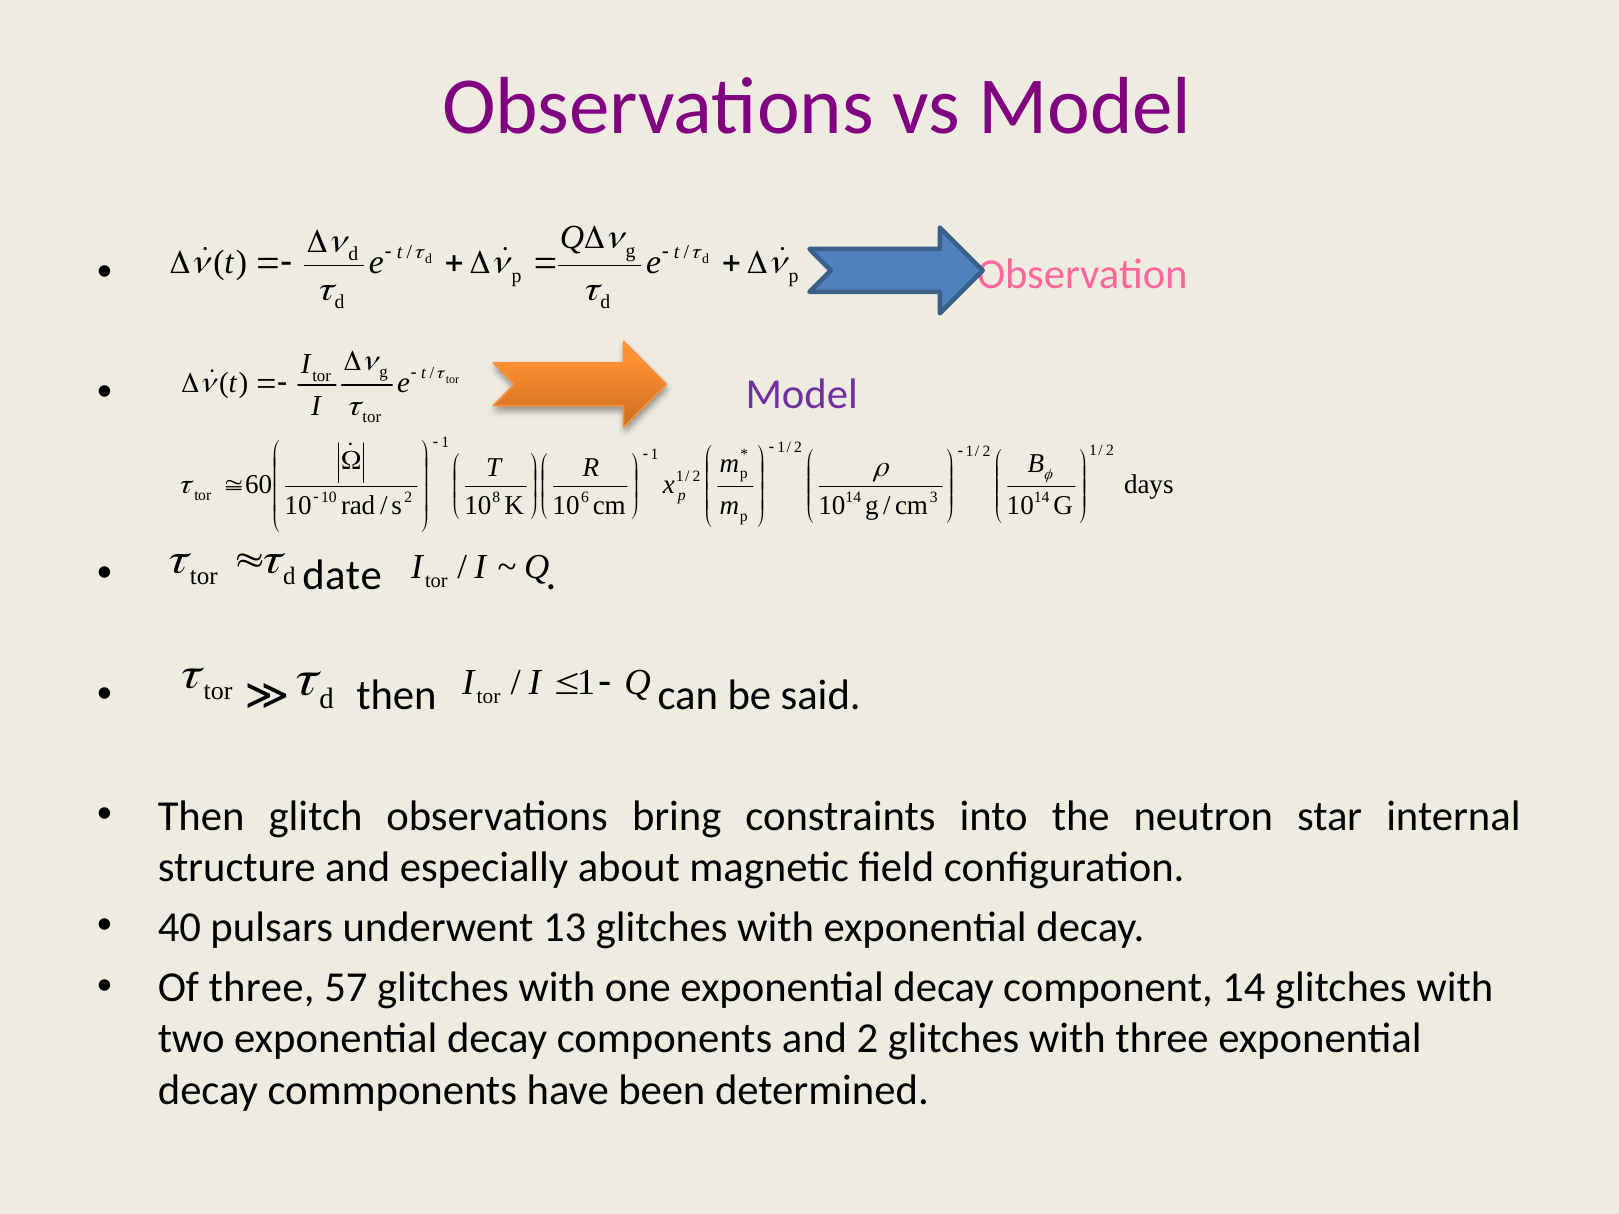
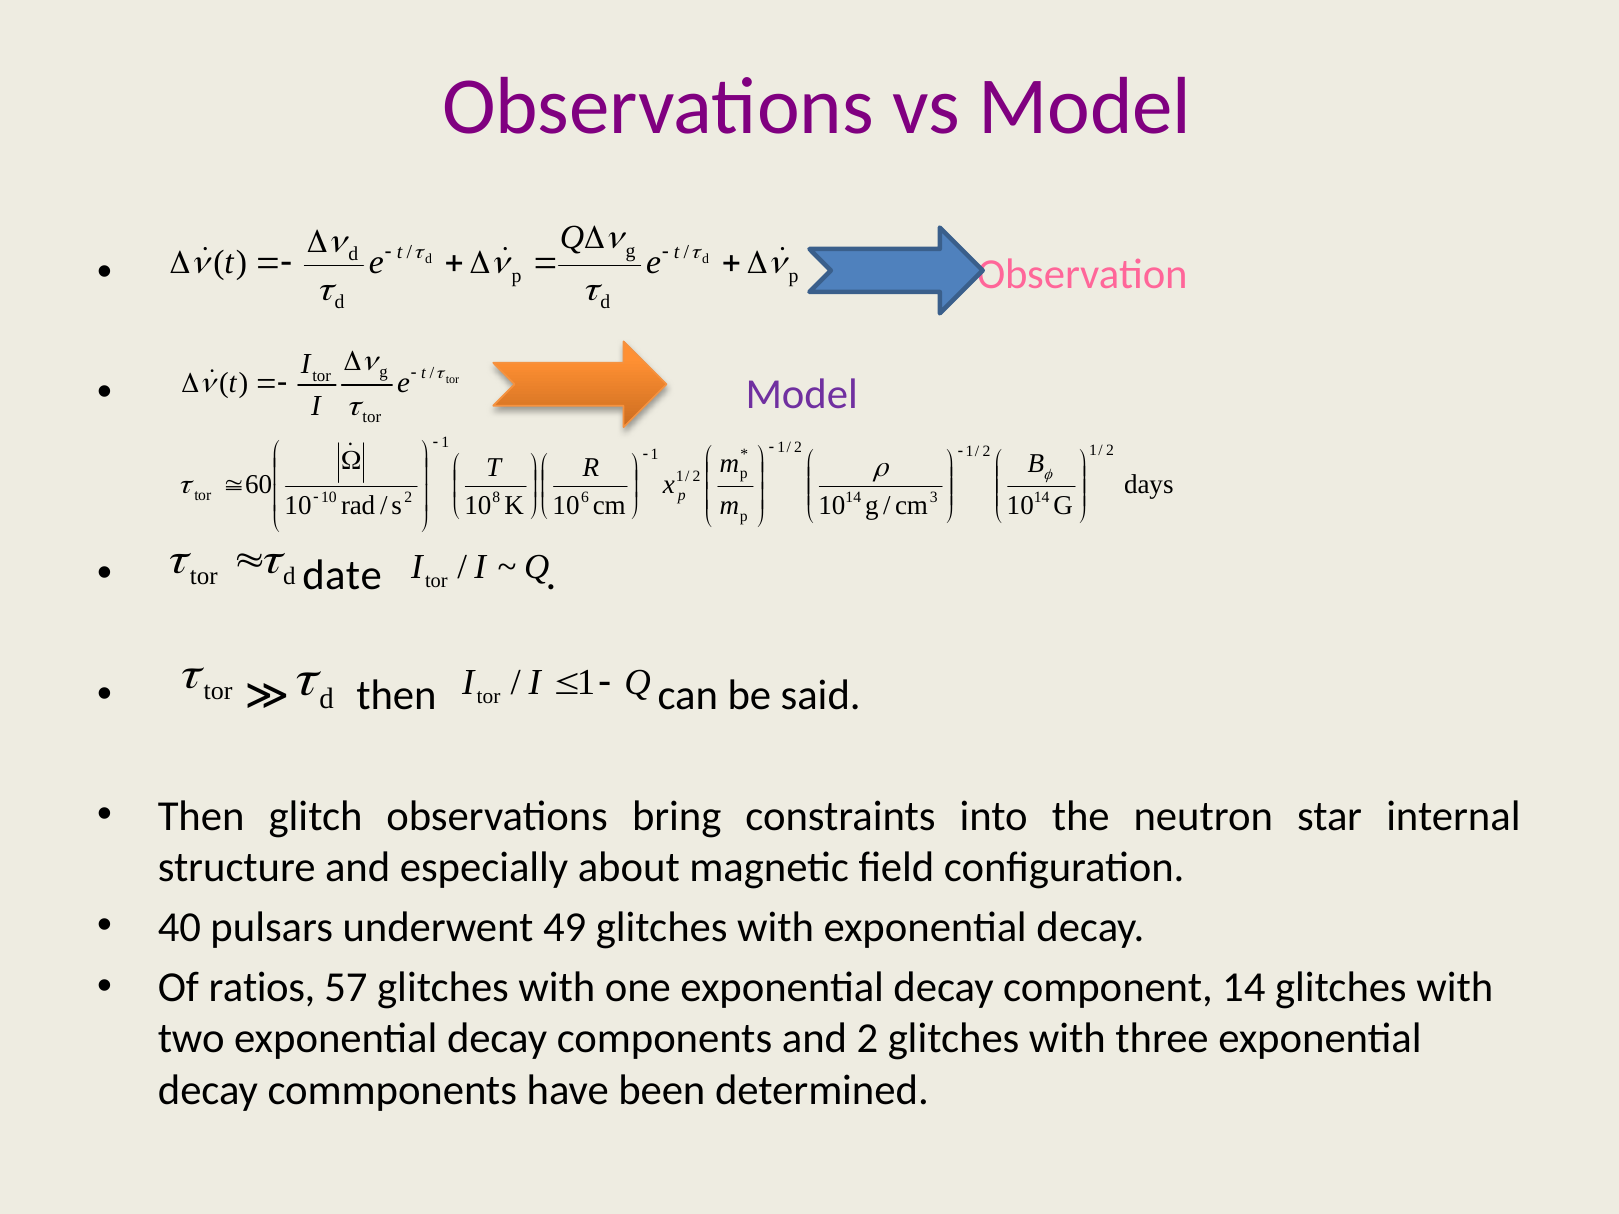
13: 13 -> 49 (565, 928)
Of three: three -> ratios (262, 988)
